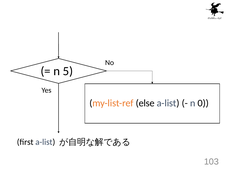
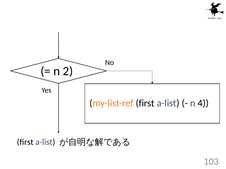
5: 5 -> 2 (68, 71)
my-list-ref else: else -> first (145, 103)
0: 0 -> 4 (203, 103)
